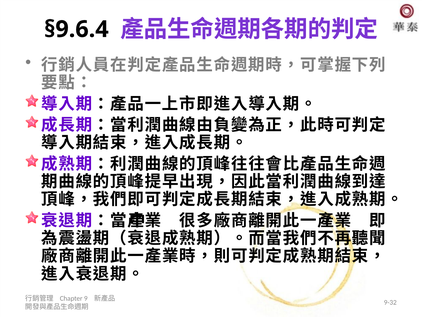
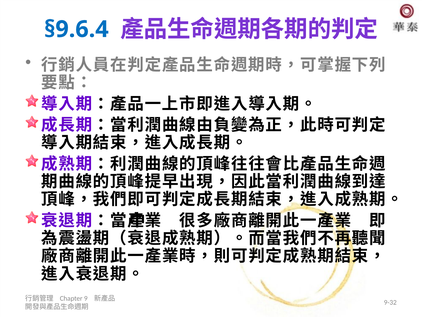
§9.6.4 colour: black -> blue (76, 29)
